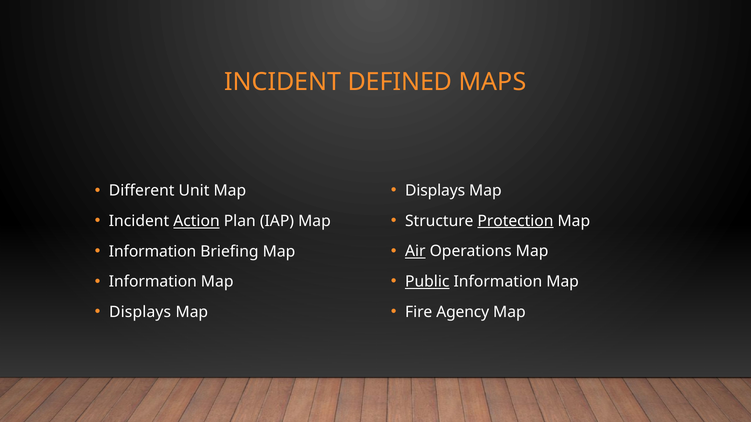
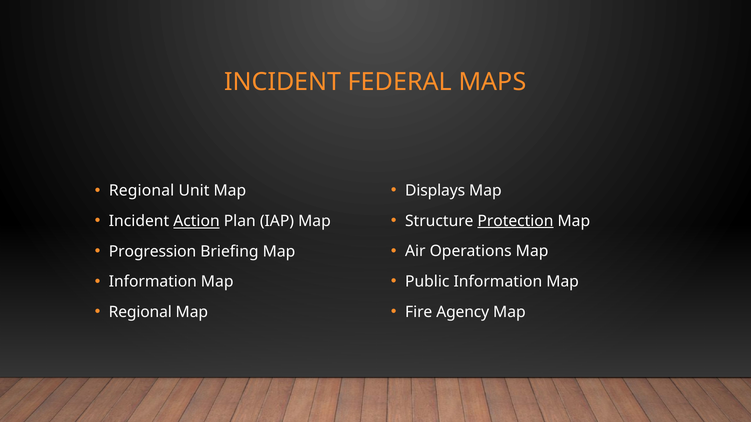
DEFINED: DEFINED -> FEDERAL (400, 82)
Different: Different -> Regional (142, 191)
Air underline: present -> none (415, 252)
Information: Information -> Progression (153, 252)
Public underline: present -> none (427, 282)
Displays: Displays -> Regional (140, 312)
